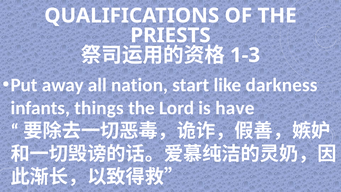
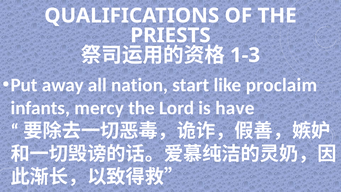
darkness: darkness -> proclaim (282, 85)
things: things -> mercy (99, 108)
